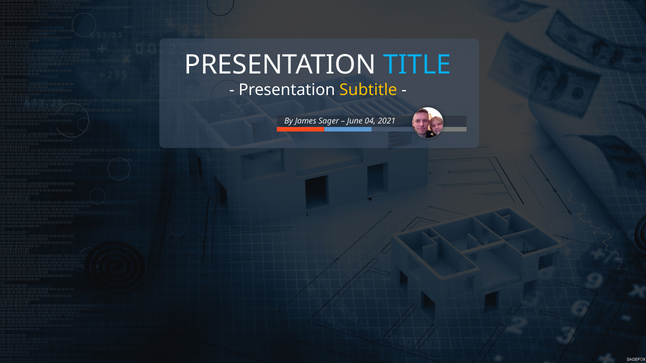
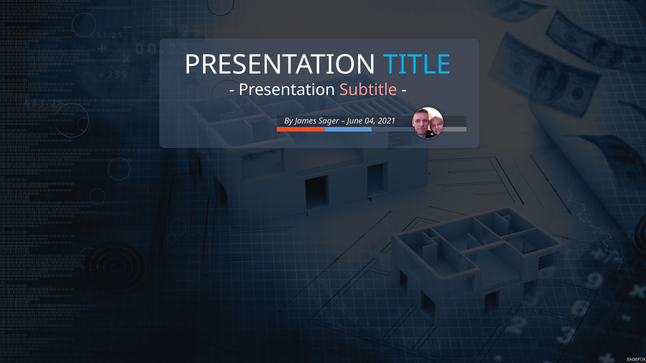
Subtitle colour: yellow -> pink (368, 90)
